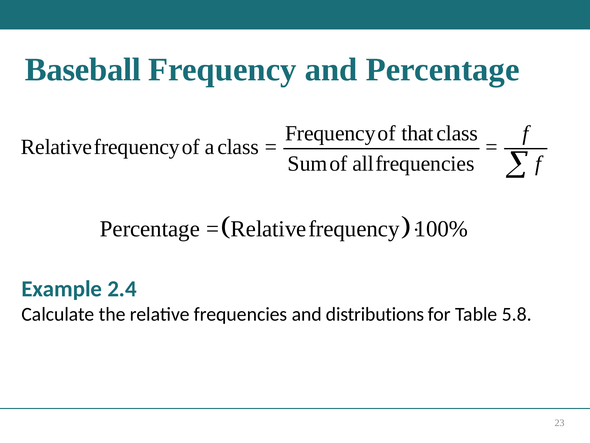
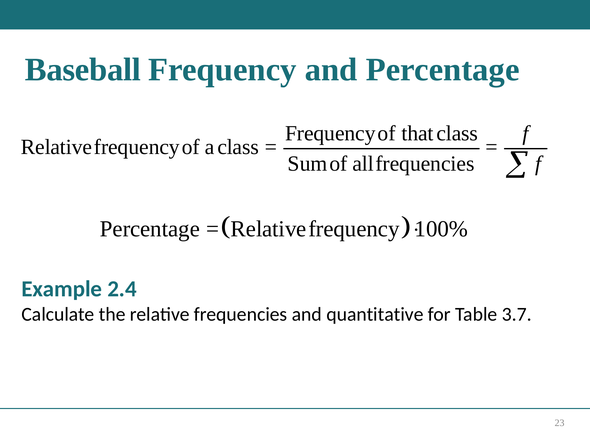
distributions: distributions -> quantitative (375, 314)
5.8: 5.8 -> 3.7 (517, 314)
